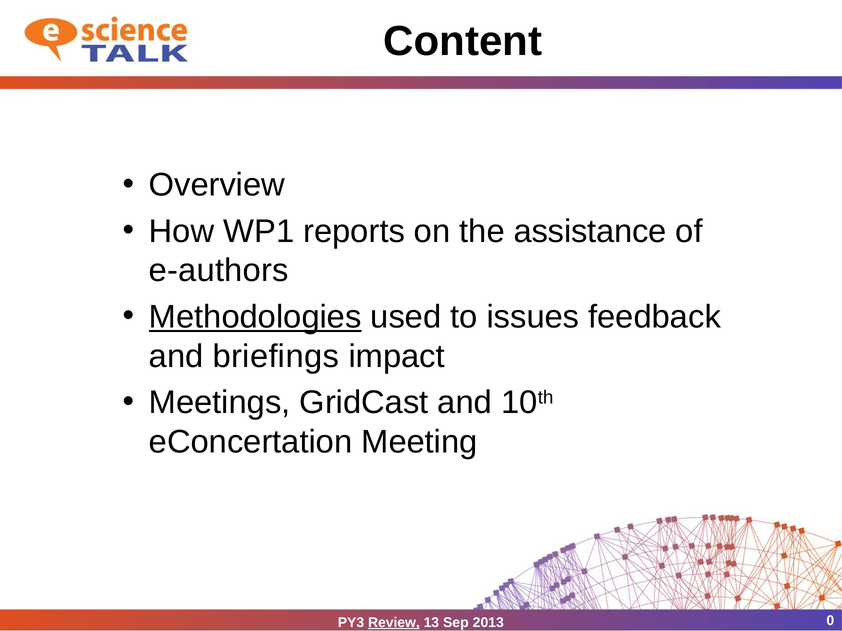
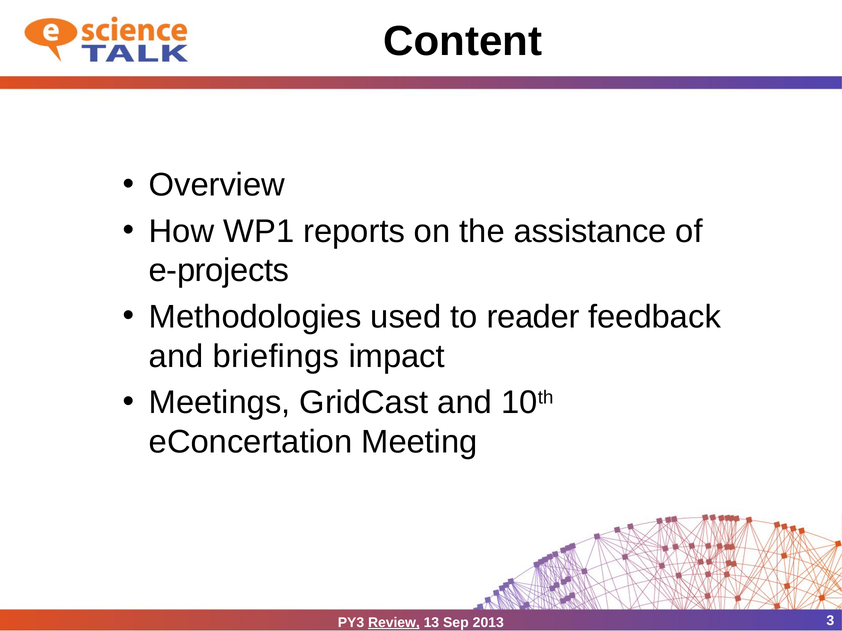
e-authors: e-authors -> e-projects (219, 271)
Methodologies underline: present -> none (255, 317)
issues: issues -> reader (533, 317)
0: 0 -> 3 (830, 621)
